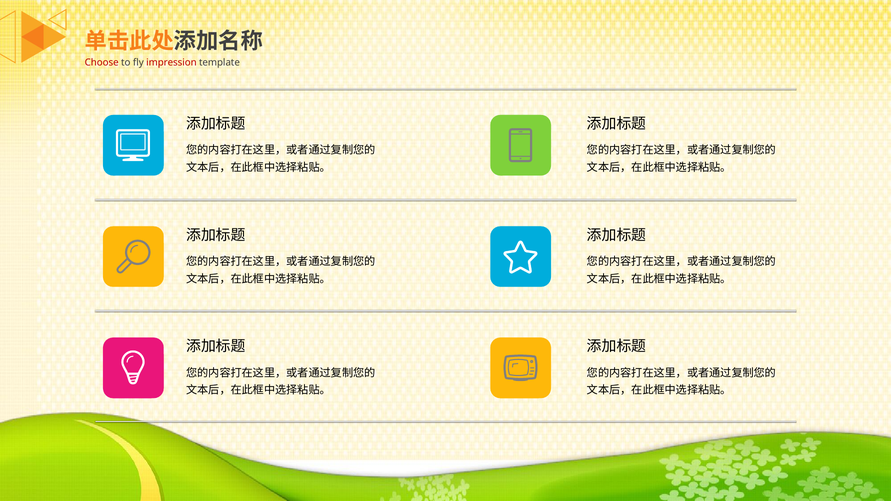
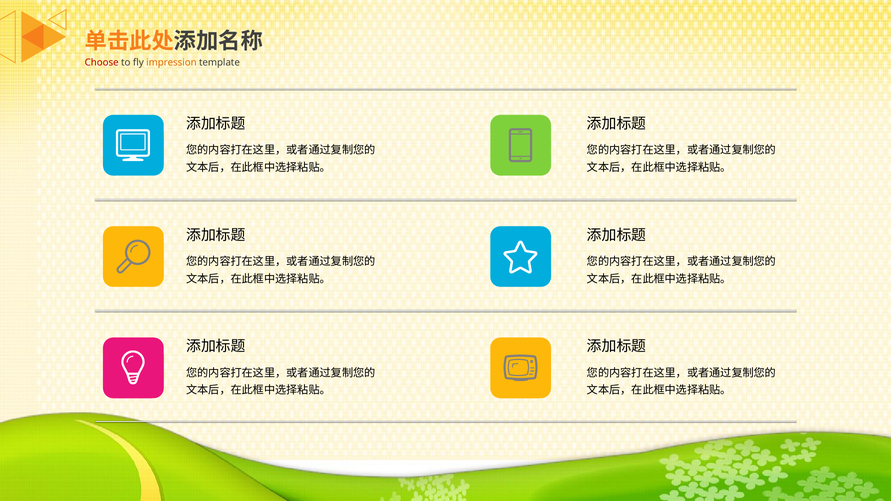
impression colour: red -> orange (171, 63)
